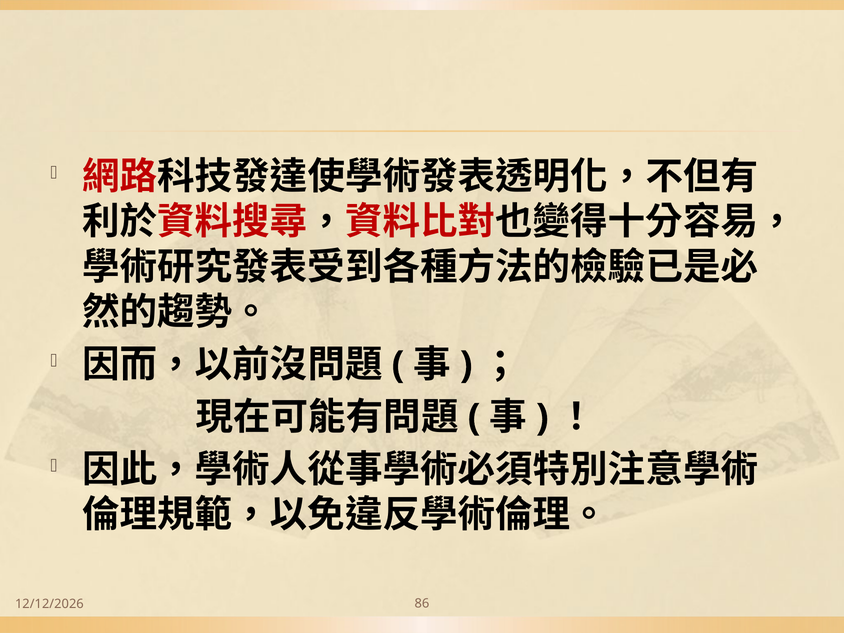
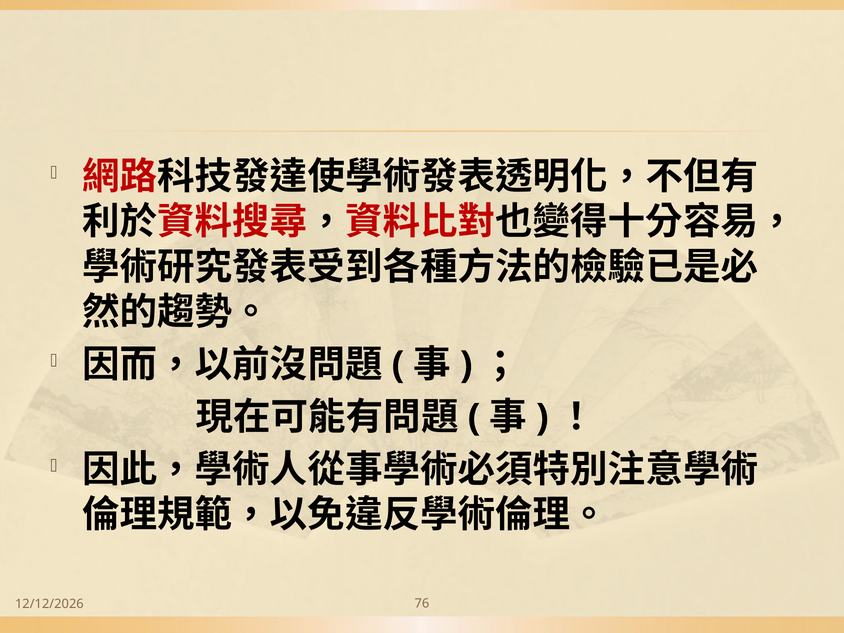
86: 86 -> 76 (422, 604)
